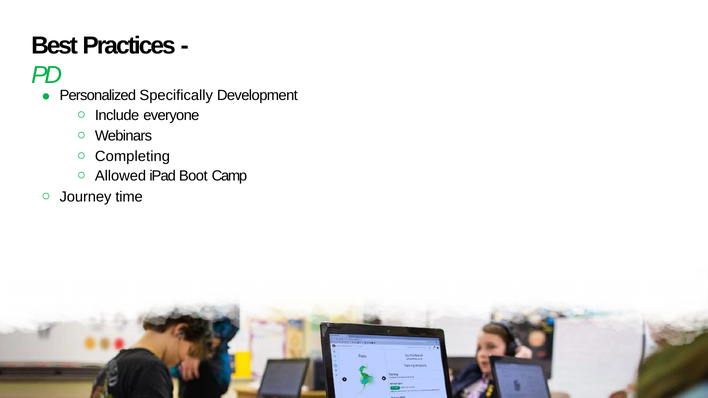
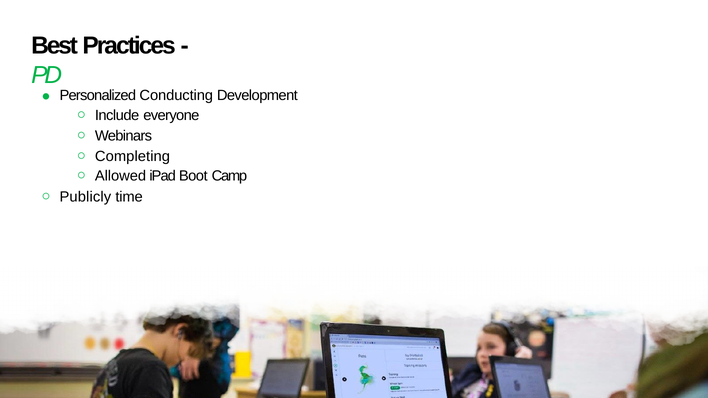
Specifically: Specifically -> Conducting (176, 96)
Journey: Journey -> Publicly (85, 197)
